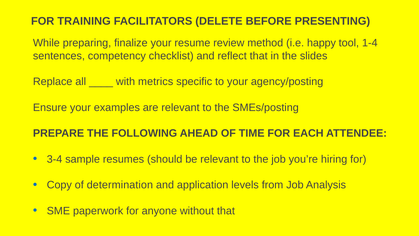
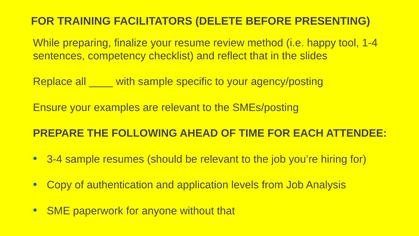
with metrics: metrics -> sample (156, 82)
determination: determination -> authentication (120, 185)
